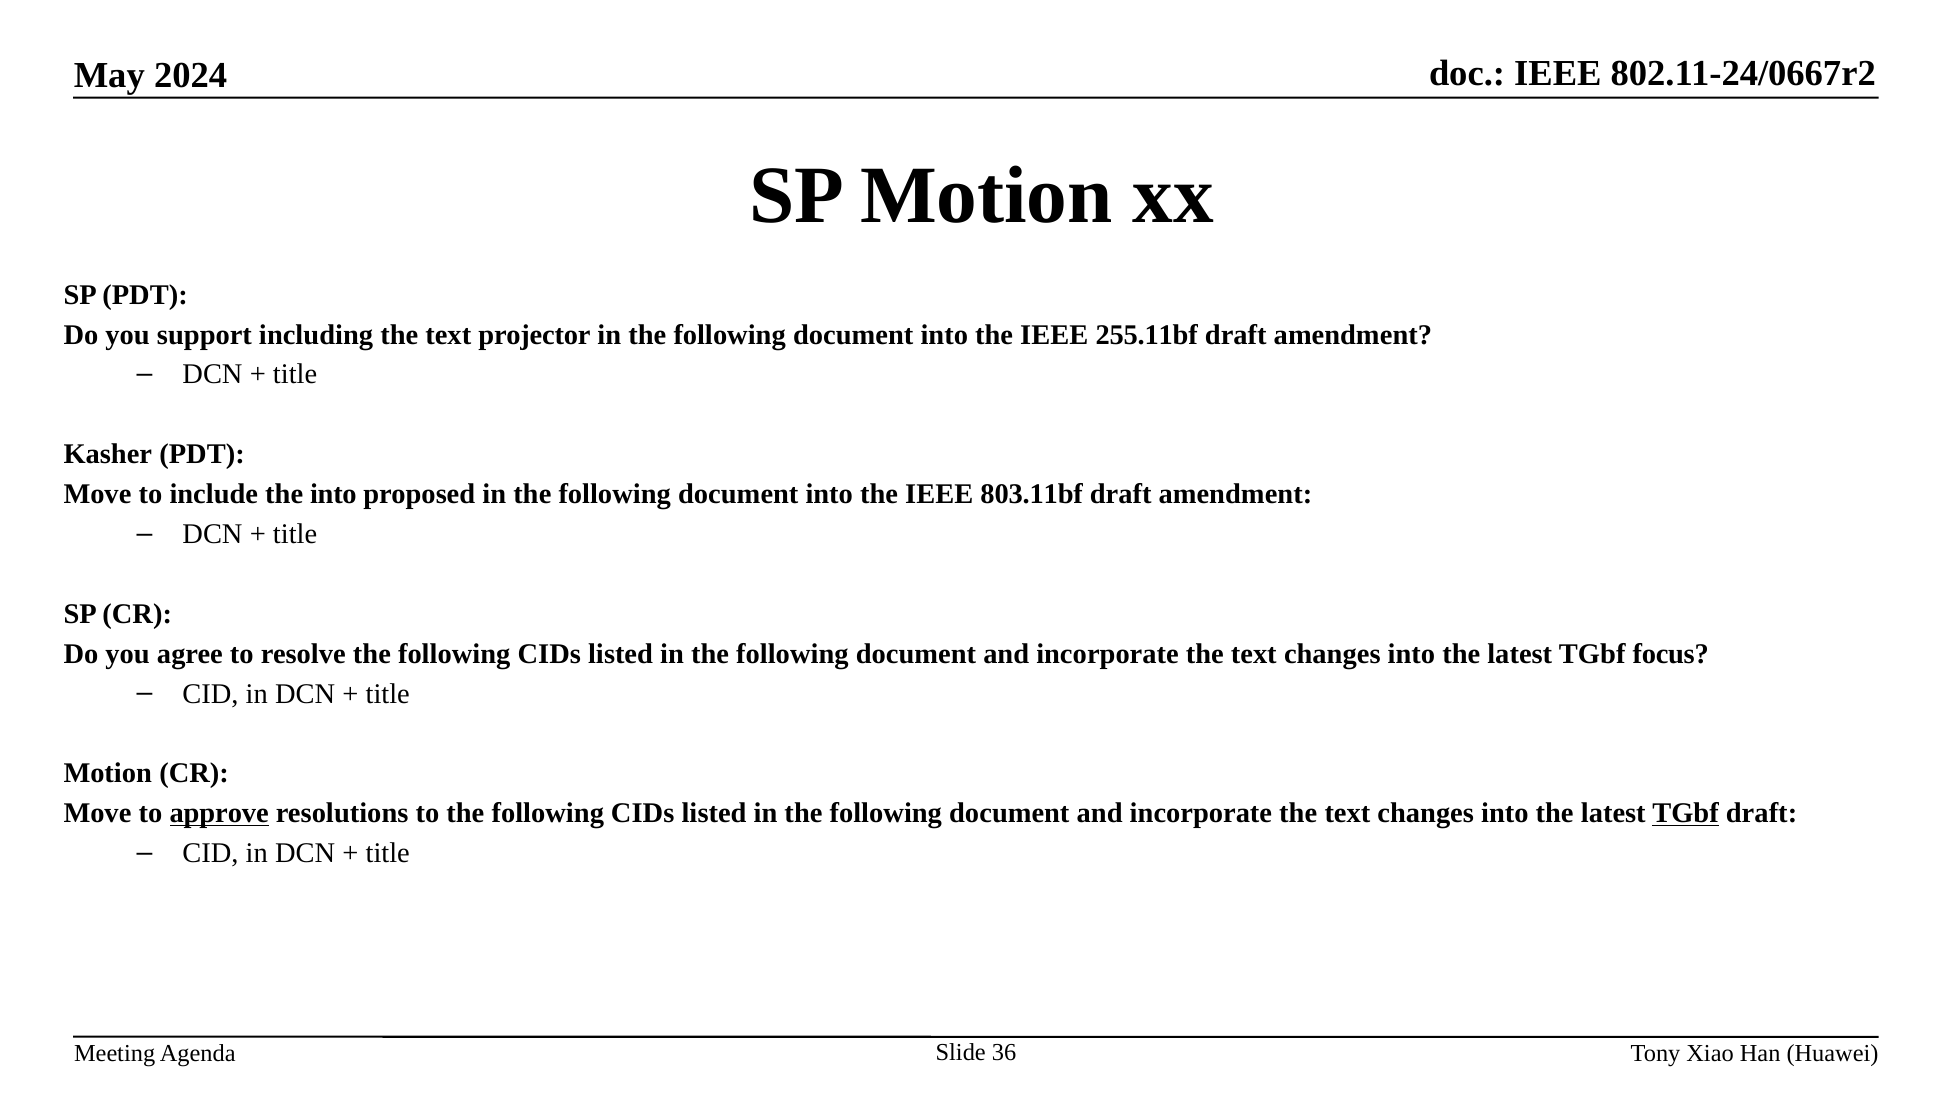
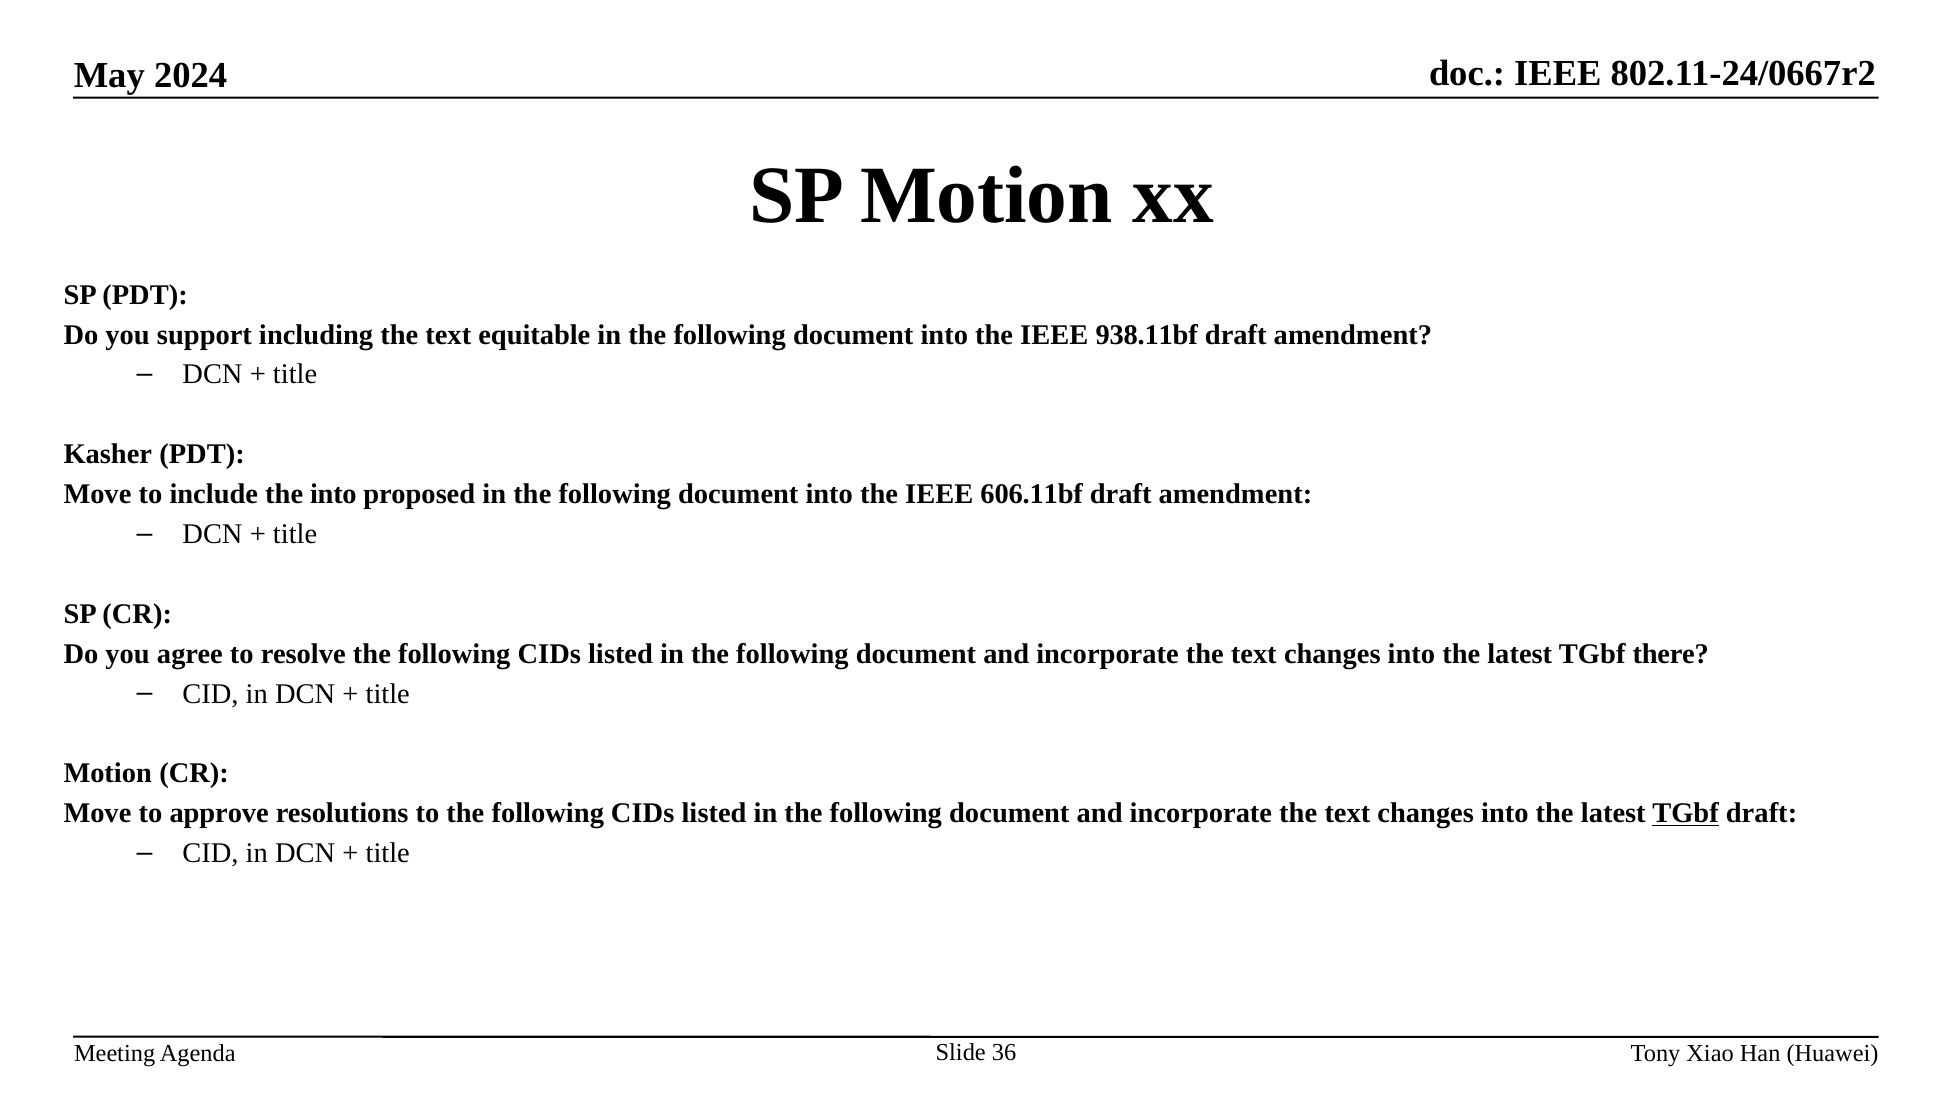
projector: projector -> equitable (534, 335)
255.11bf: 255.11bf -> 938.11bf (1147, 335)
803.11bf: 803.11bf -> 606.11bf (1032, 494)
focus: focus -> there (1671, 654)
approve underline: present -> none (219, 813)
